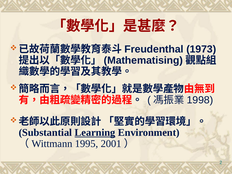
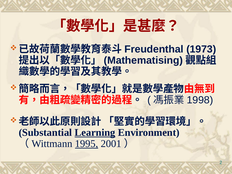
1995 underline: none -> present (87, 144)
